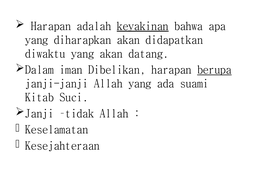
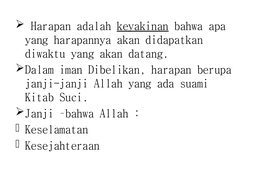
diharapkan: diharapkan -> harapannya (83, 40)
berupa underline: present -> none (214, 70)
Janji tidak: tidak -> bahwa (77, 113)
